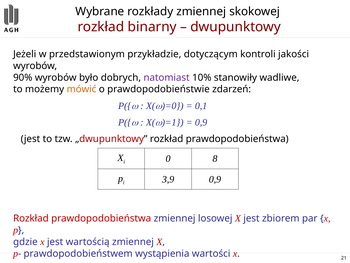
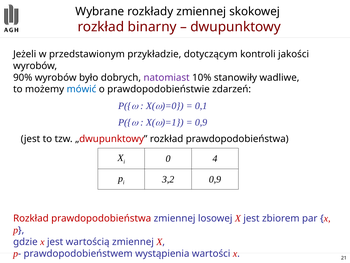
mówić colour: orange -> blue (81, 89)
8: 8 -> 4 (215, 158)
3,9: 3,9 -> 3,2 (168, 179)
